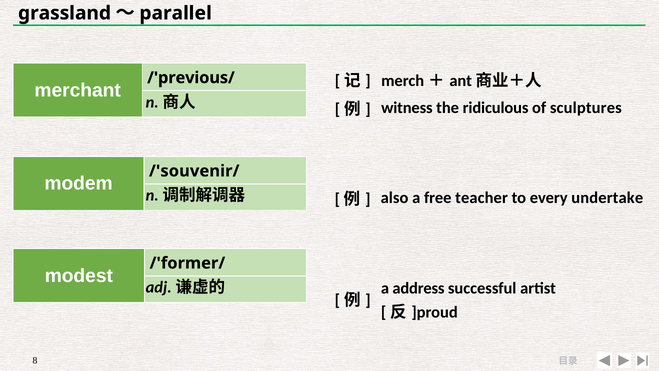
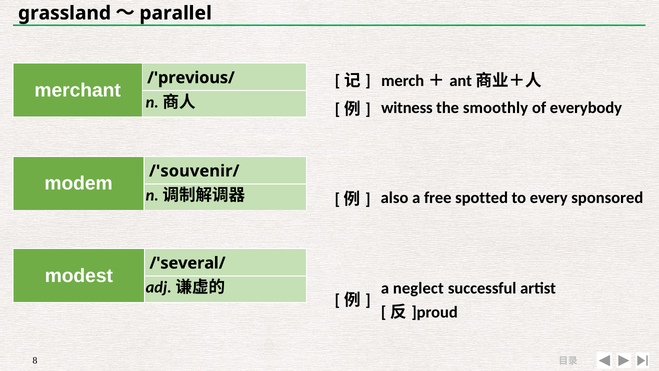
ridiculous: ridiculous -> smoothly (495, 108)
sculptures: sculptures -> everybody (586, 108)
teacher: teacher -> spotted (482, 198)
undertake: undertake -> sponsored (607, 198)
/'former/: /'former/ -> /'several/ (187, 263)
address: address -> neglect (418, 288)
